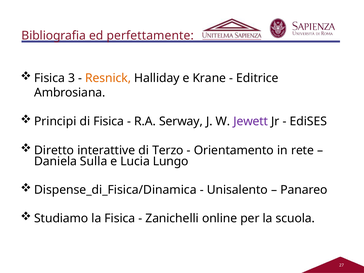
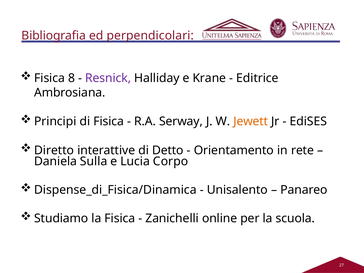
perfettamente: perfettamente -> perpendicolari (150, 36)
3: 3 -> 8 (71, 78)
Resnick colour: orange -> purple (108, 78)
Jewett colour: purple -> orange (251, 121)
Terzo: Terzo -> Detto (168, 150)
Lungo: Lungo -> Corpo (171, 161)
